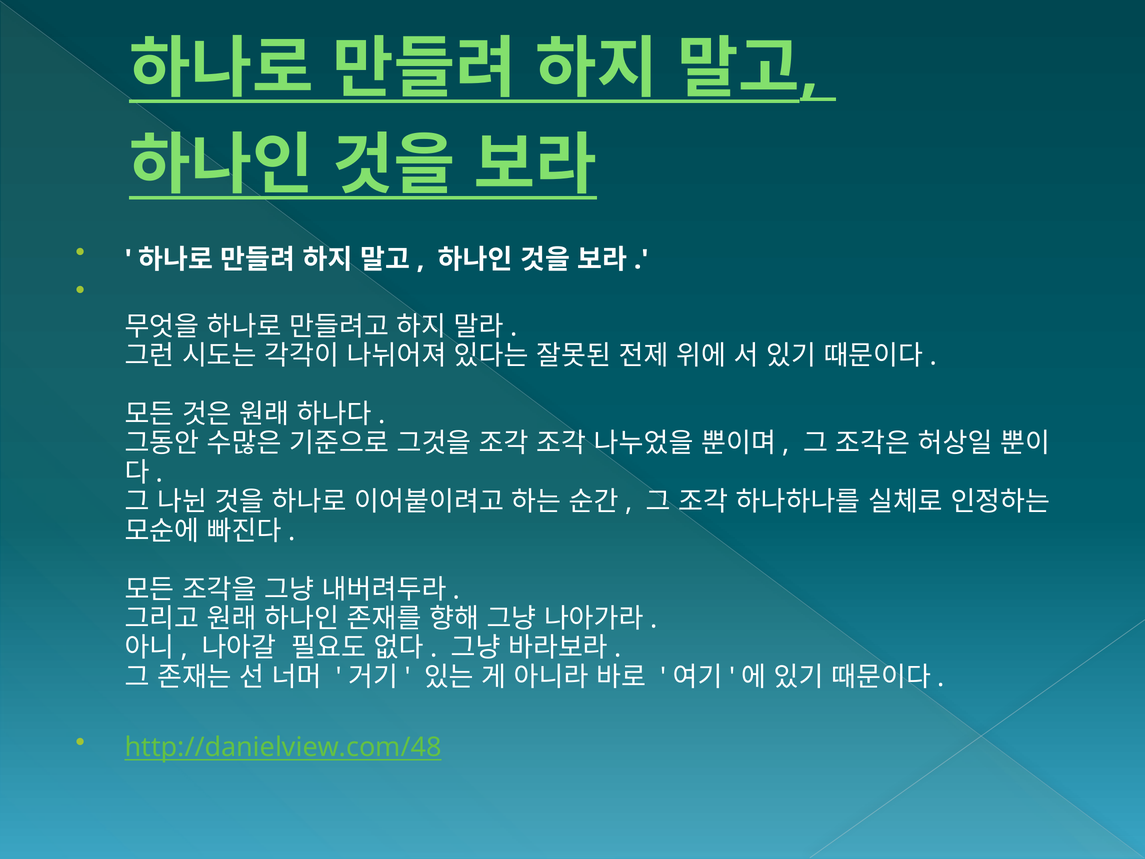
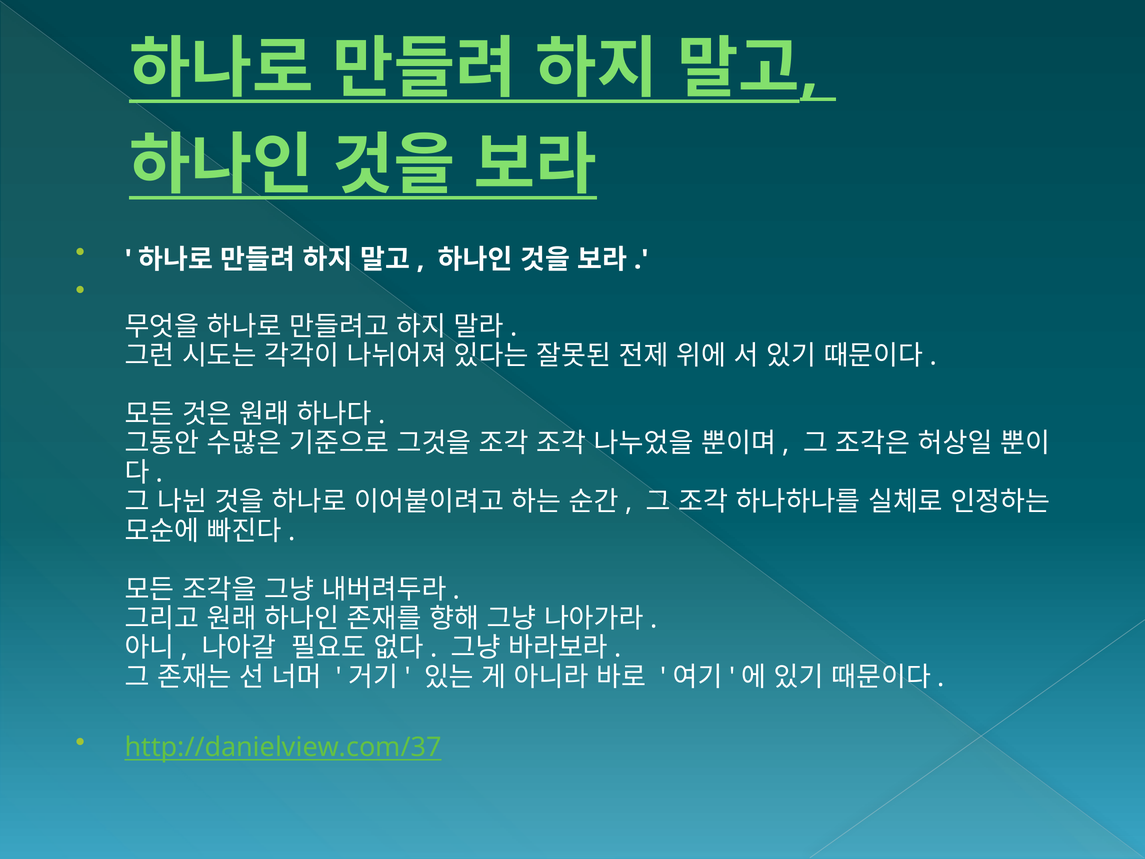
http://danielview.com/48: http://danielview.com/48 -> http://danielview.com/37 (283, 747)
